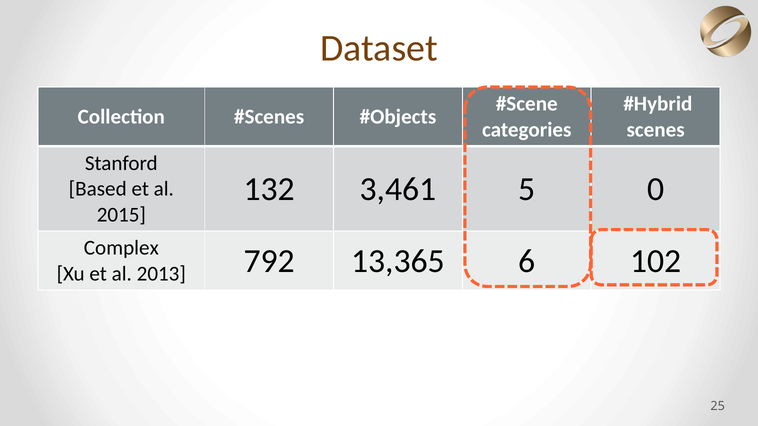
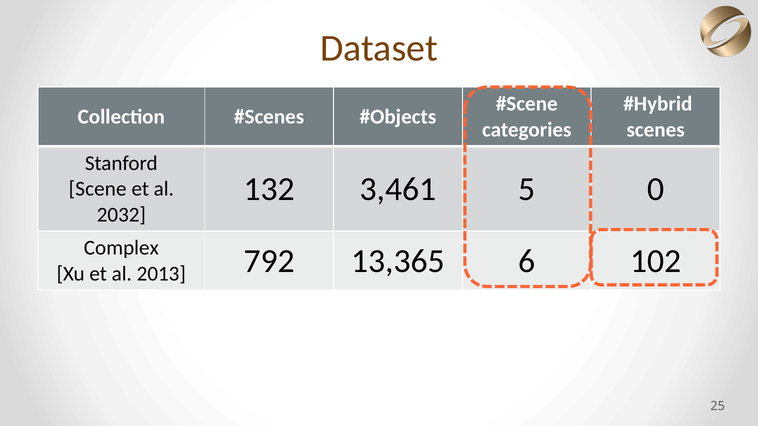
Based: Based -> Scene (98, 189)
2015: 2015 -> 2032 (121, 215)
